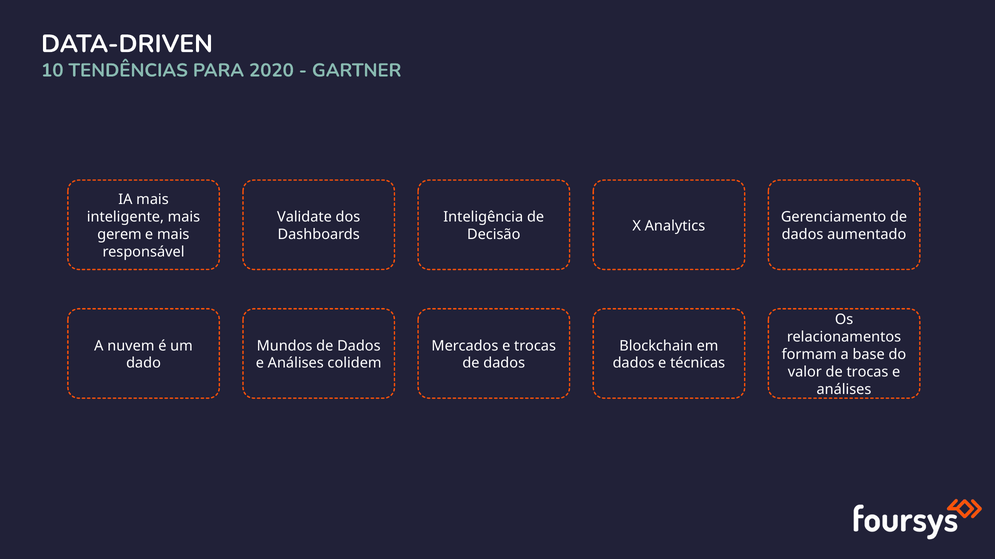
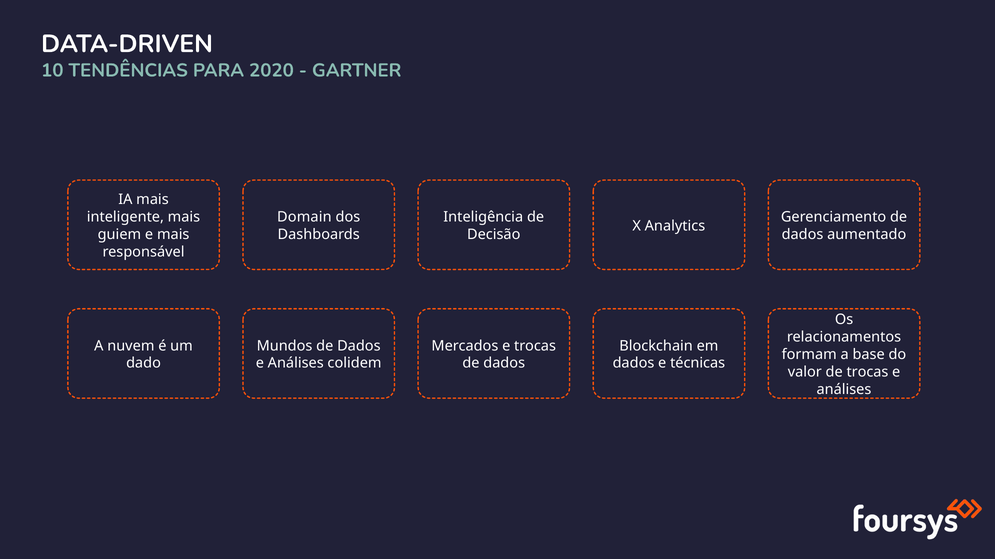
Validate: Validate -> Domain (304, 217)
gerem: gerem -> guiem (119, 235)
